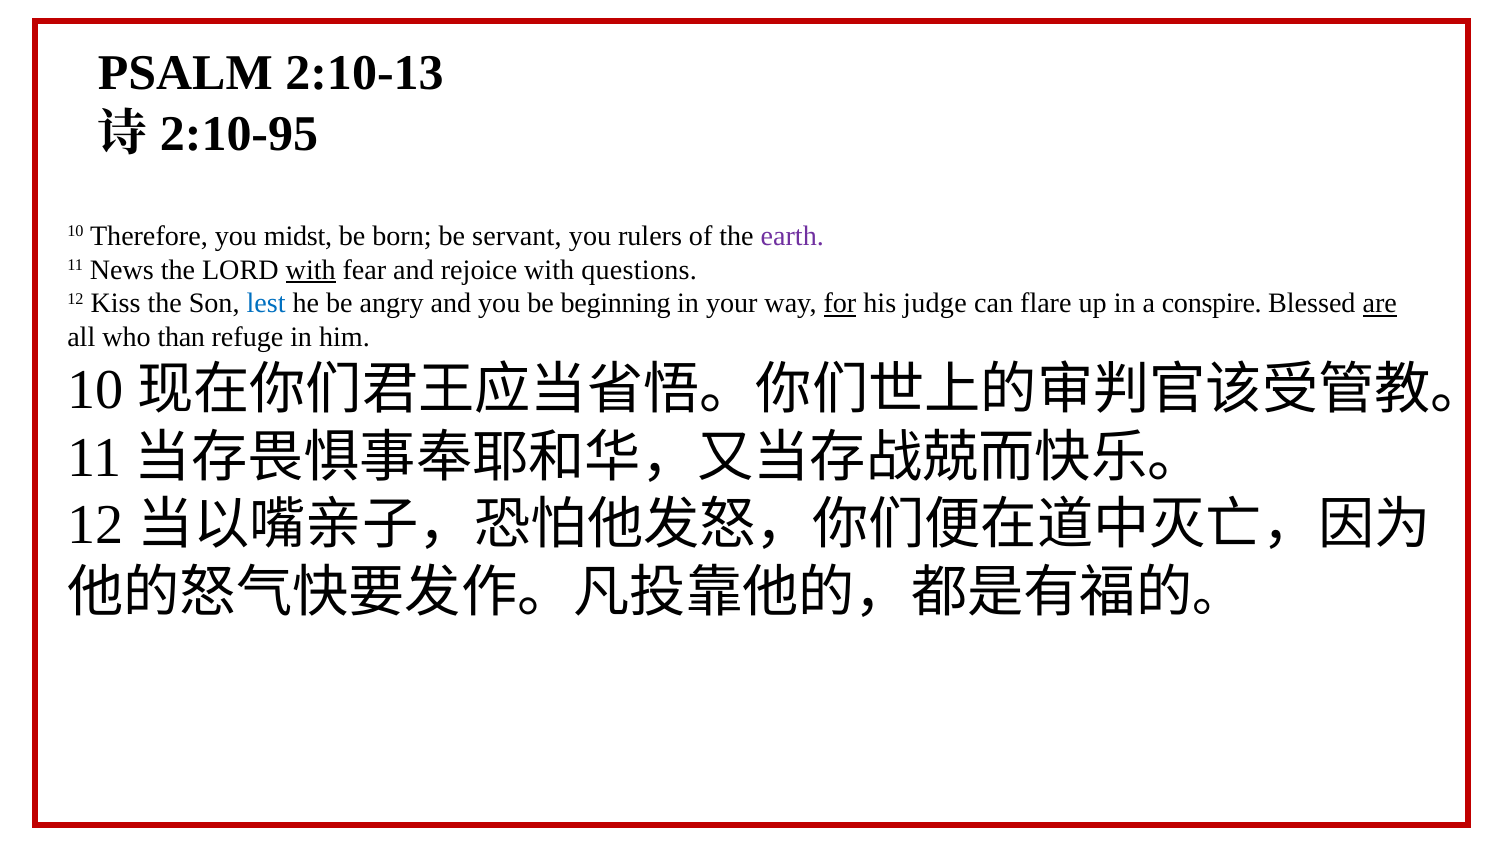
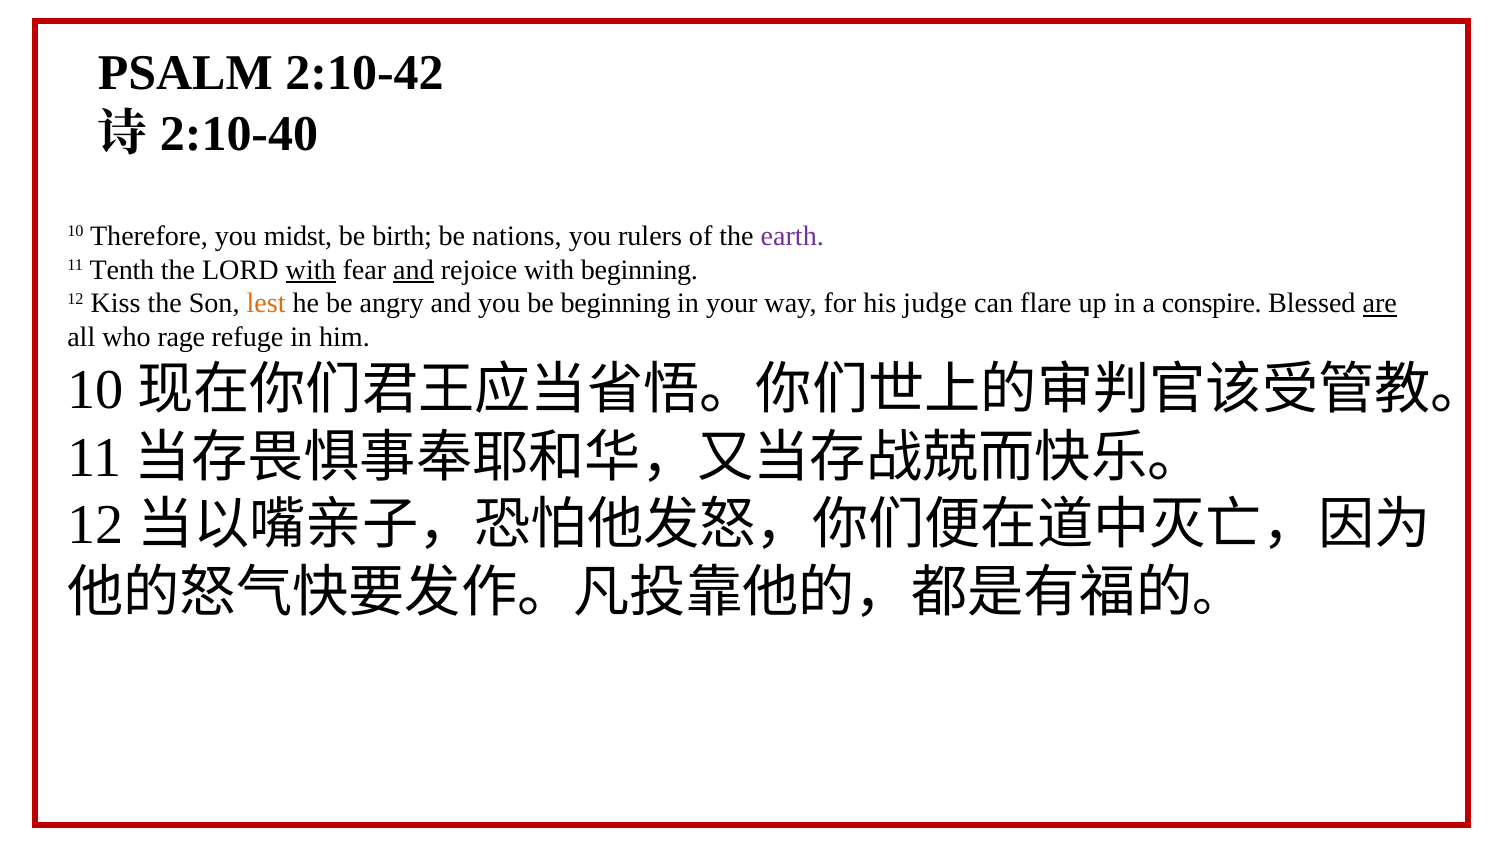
2:10-13: 2:10-13 -> 2:10-42 (365, 73)
2:10-95: 2:10-95 -> 2:10-40 (239, 133)
born: born -> birth (402, 236)
servant: servant -> nations (517, 236)
News: News -> Tenth (122, 270)
and underline: none -> present (414, 270)
with questions: questions -> beginning (639, 270)
lest colour: blue -> orange (266, 304)
for underline: present -> none (840, 304)
than: than -> rage (181, 337)
